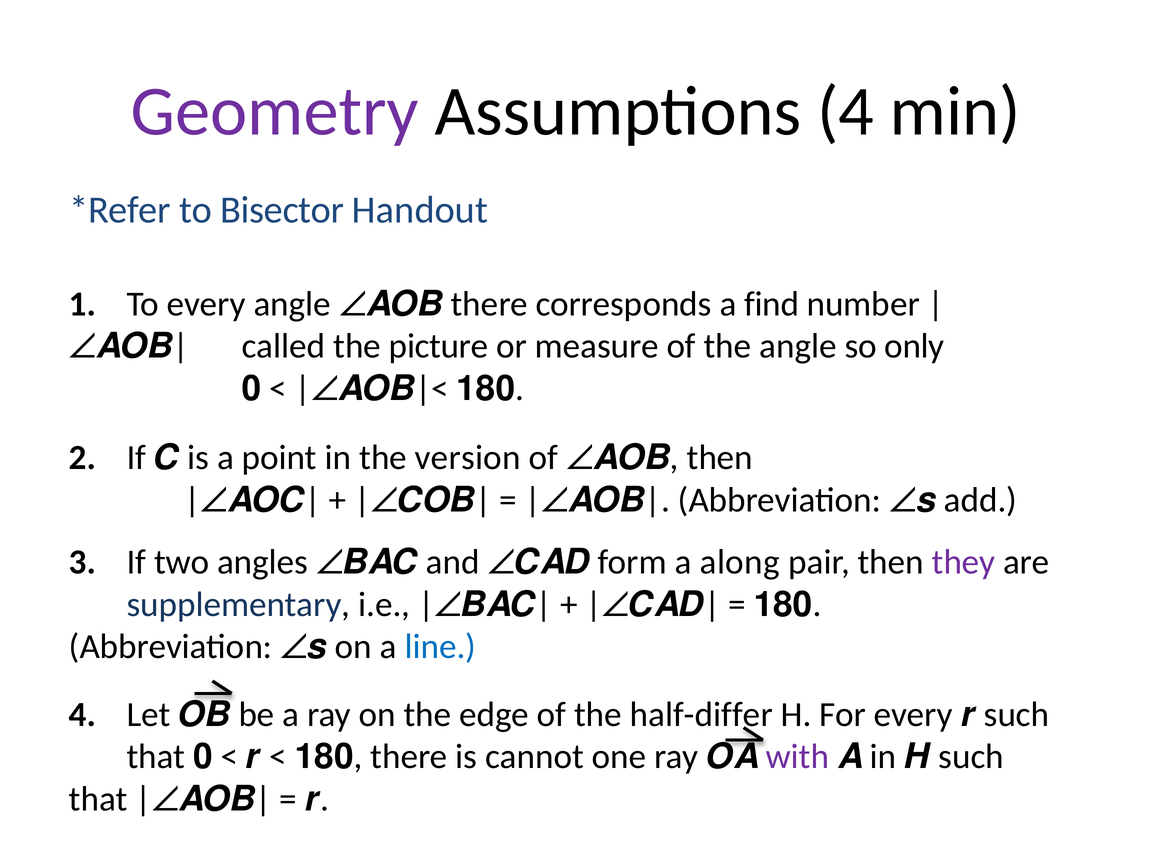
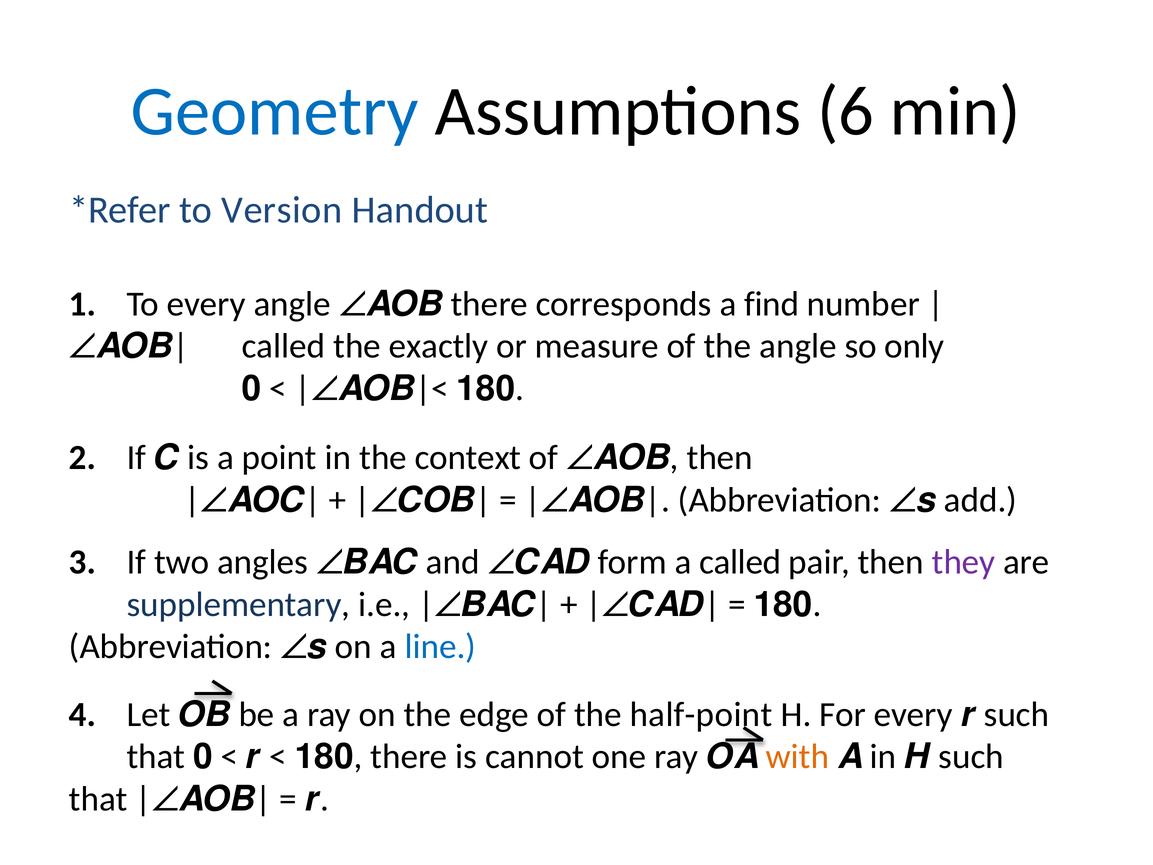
Geometry colour: purple -> blue (275, 112)
Assumptions 4: 4 -> 6 (846, 112)
Bisector: Bisector -> Version (282, 210)
picture: picture -> exactly (439, 346)
version: version -> context (468, 457)
a along: along -> called (740, 562)
half-differ: half-differ -> half-point (701, 714)
with colour: purple -> orange (797, 757)
